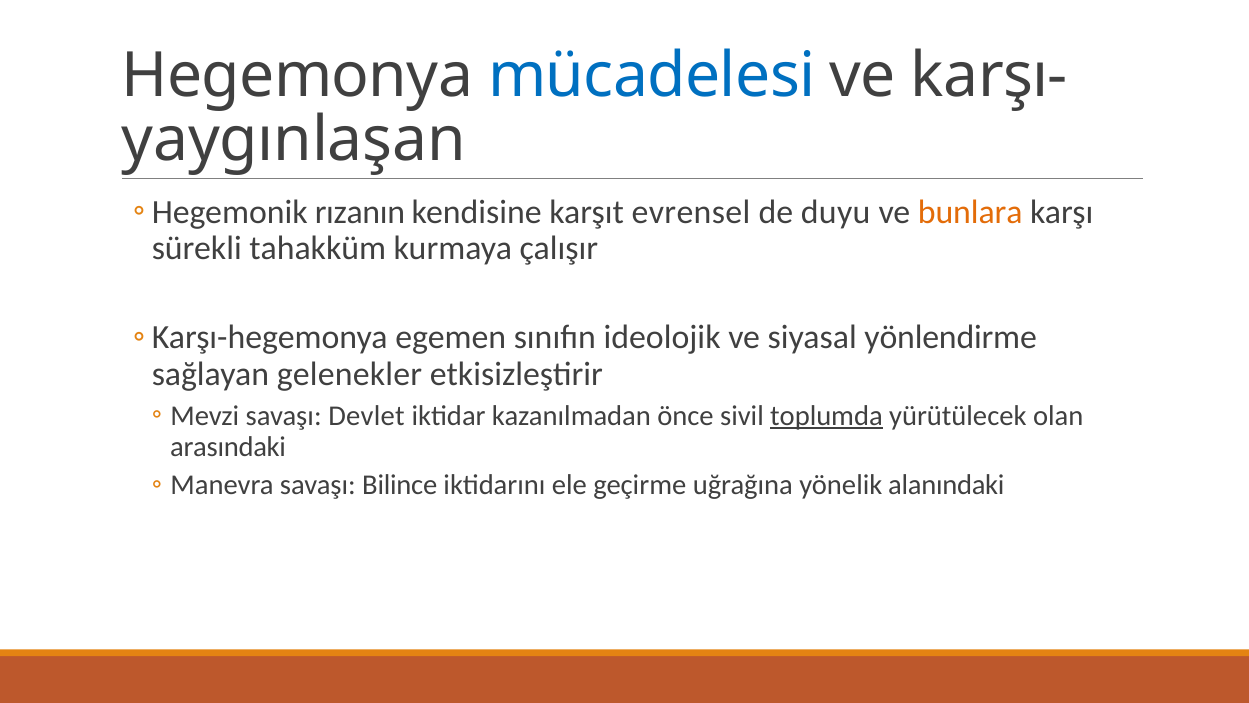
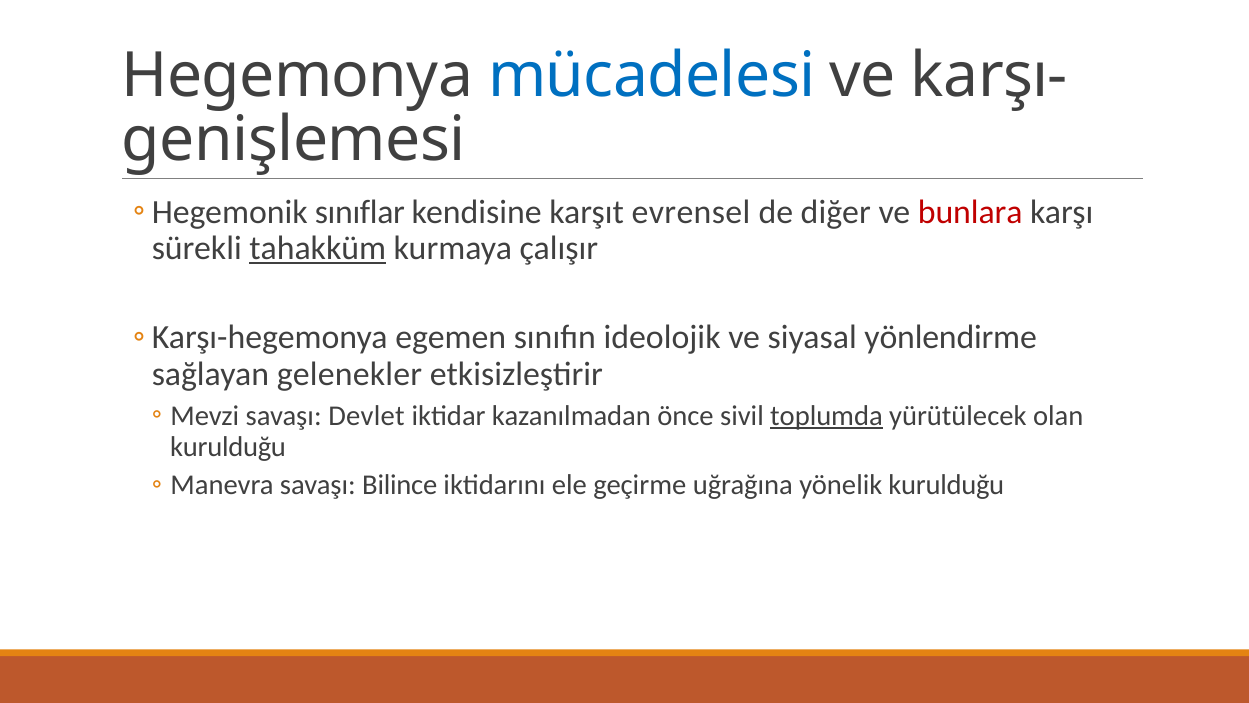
yaygınlaşan: yaygınlaşan -> genişlemesi (294, 140)
rızanın: rızanın -> sınıflar (360, 212)
duyu: duyu -> diğer (836, 212)
bunlara colour: orange -> red (970, 212)
tahakküm underline: none -> present (318, 249)
arasındaki: arasındaki -> kurulduğu (228, 446)
yönelik alanındaki: alanındaki -> kurulduğu (946, 485)
